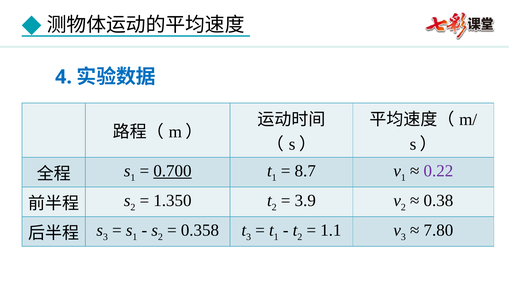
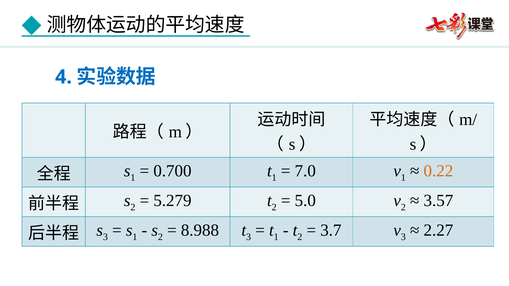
0.700 underline: present -> none (172, 171)
8.7: 8.7 -> 7.0 (305, 171)
0.22 colour: purple -> orange (438, 171)
1.350: 1.350 -> 5.279 (172, 201)
3.9: 3.9 -> 5.0 (305, 201)
0.38: 0.38 -> 3.57 (438, 201)
0.358: 0.358 -> 8.988 (200, 230)
1.1: 1.1 -> 3.7 (331, 230)
7.80: 7.80 -> 2.27 (438, 230)
